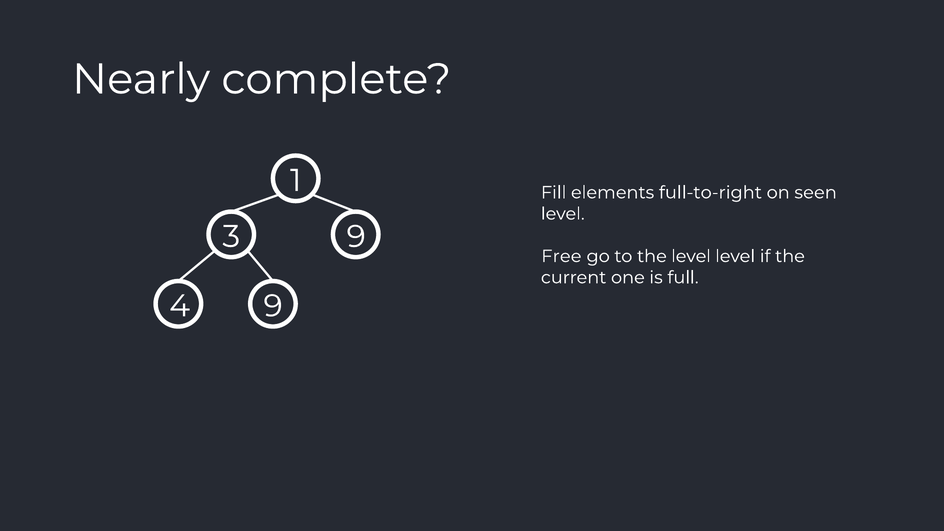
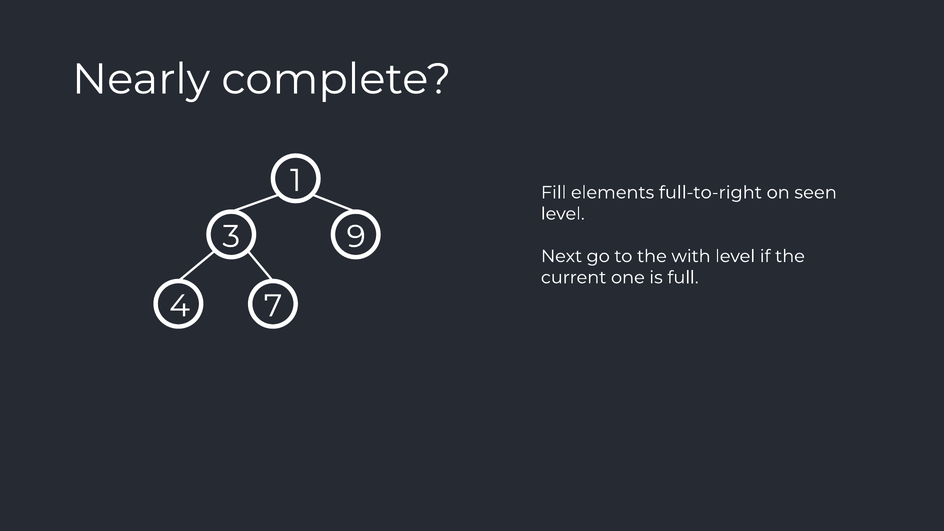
Free: Free -> Next (562, 256)
the level: level -> with (691, 256)
4 9: 9 -> 7 (273, 306)
